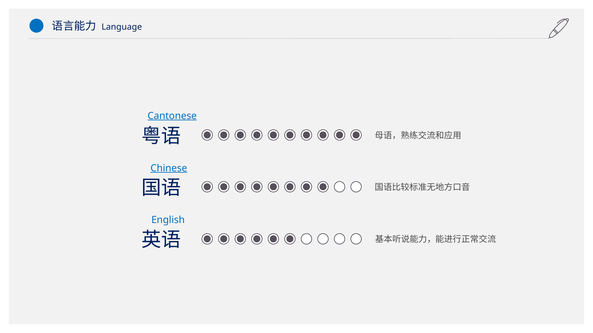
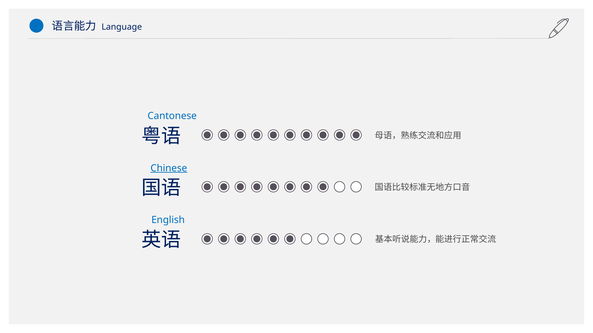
Cantonese underline: present -> none (172, 116)
